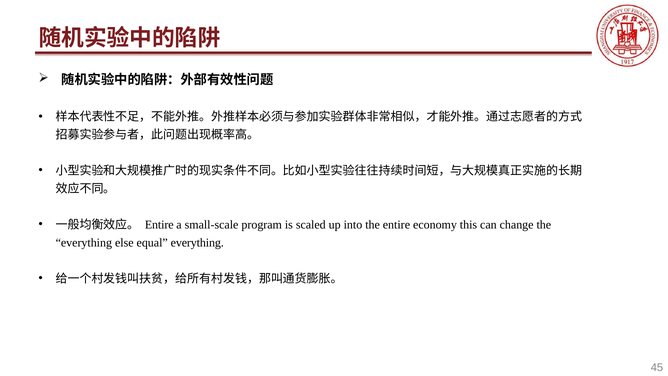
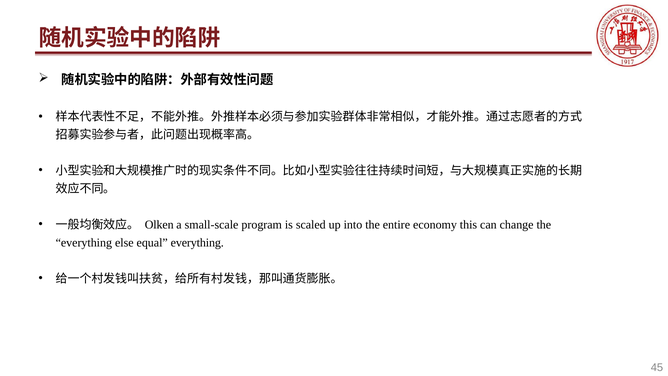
Entire: Entire -> Olken (159, 225)
